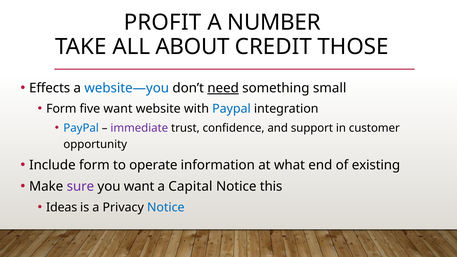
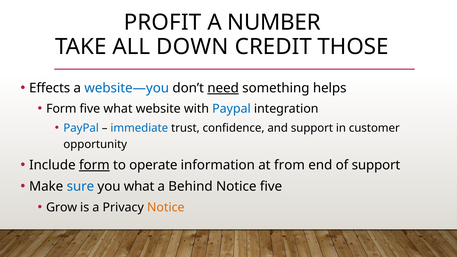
ABOUT: ABOUT -> DOWN (192, 47)
small: small -> helps (330, 88)
five want: want -> what (118, 109)
immediate colour: purple -> blue (139, 128)
form underline: none -> present (94, 165)
what: what -> from (289, 165)
of existing: existing -> support (376, 165)
sure colour: purple -> blue (80, 187)
you want: want -> what (139, 187)
Capital: Capital -> Behind (191, 187)
Notice this: this -> five (271, 187)
Ideas: Ideas -> Grow (62, 207)
Notice colour: blue -> orange (166, 207)
